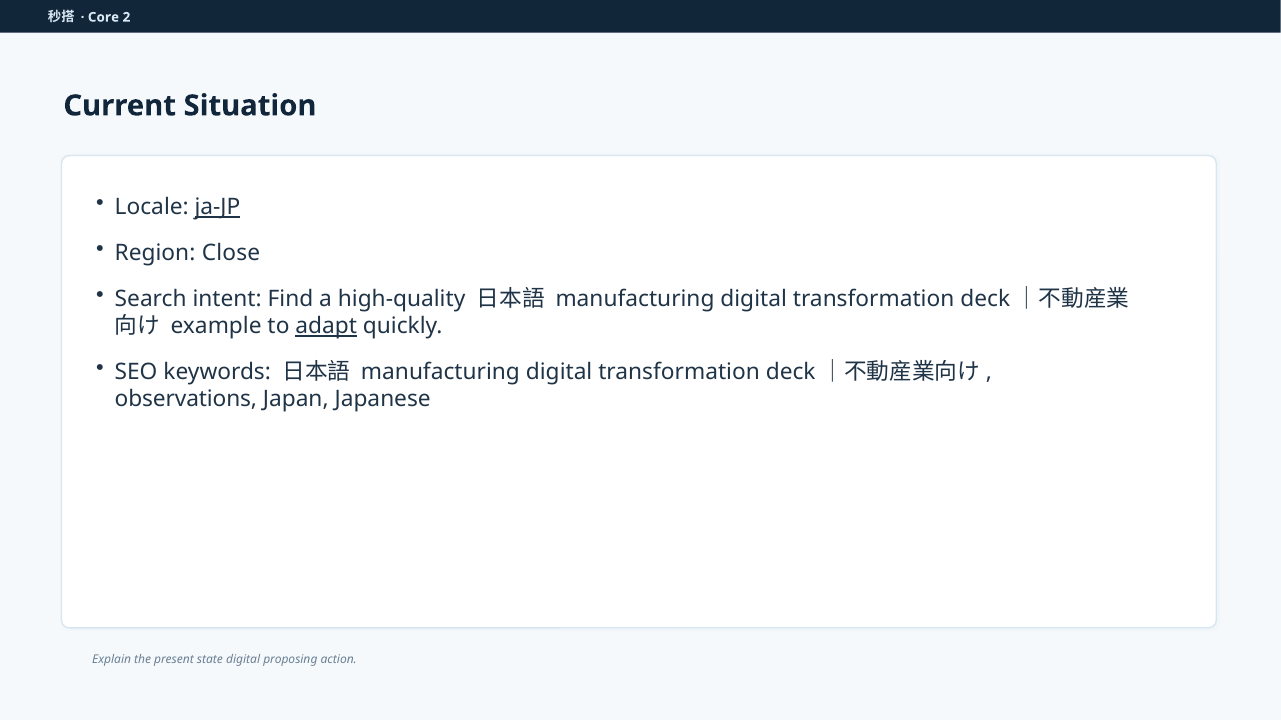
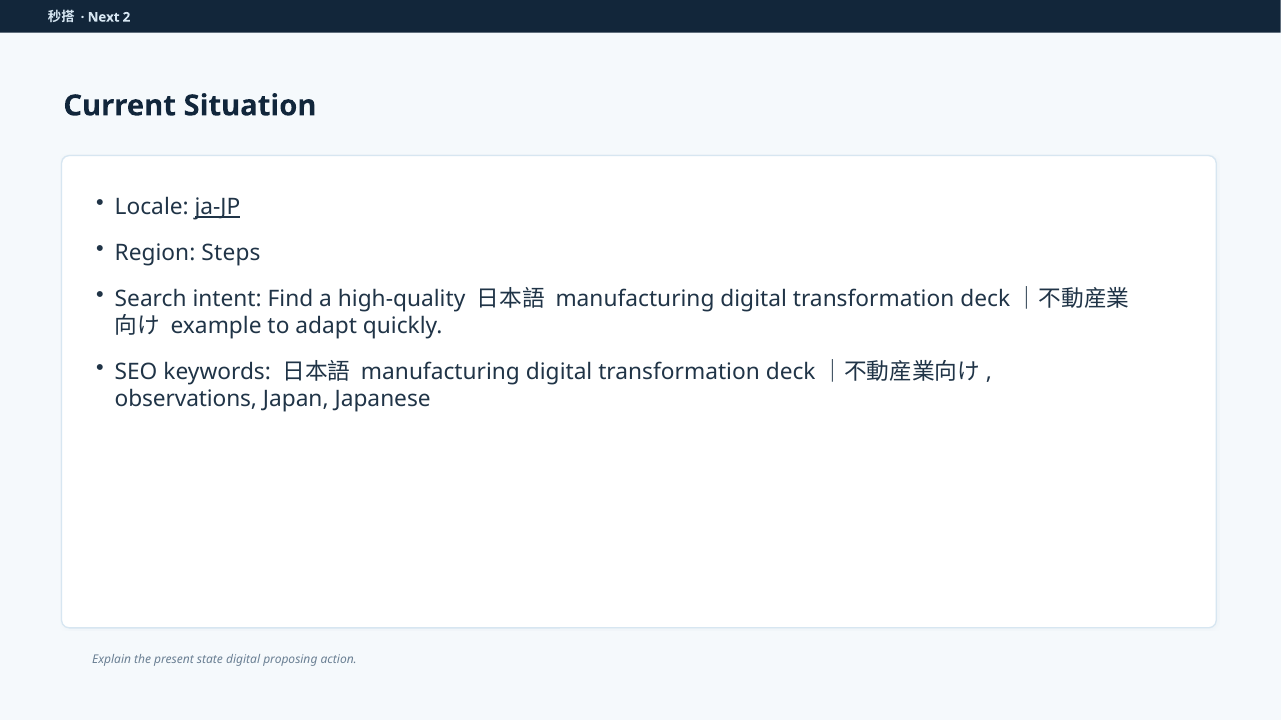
Core: Core -> Next (104, 17)
Close: Close -> Steps (231, 253)
adapt underline: present -> none (326, 326)
